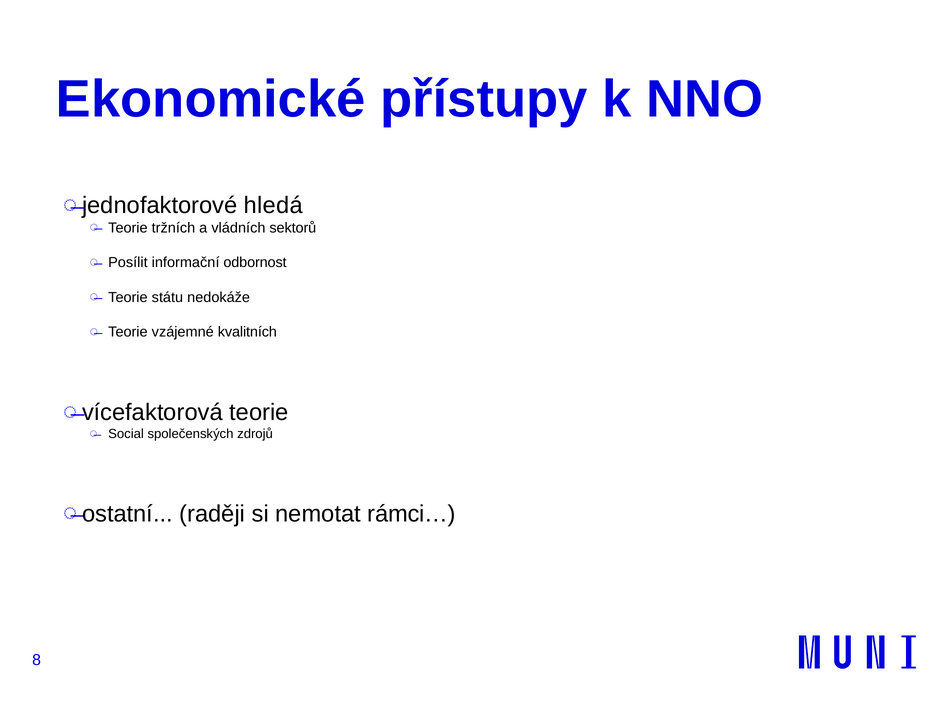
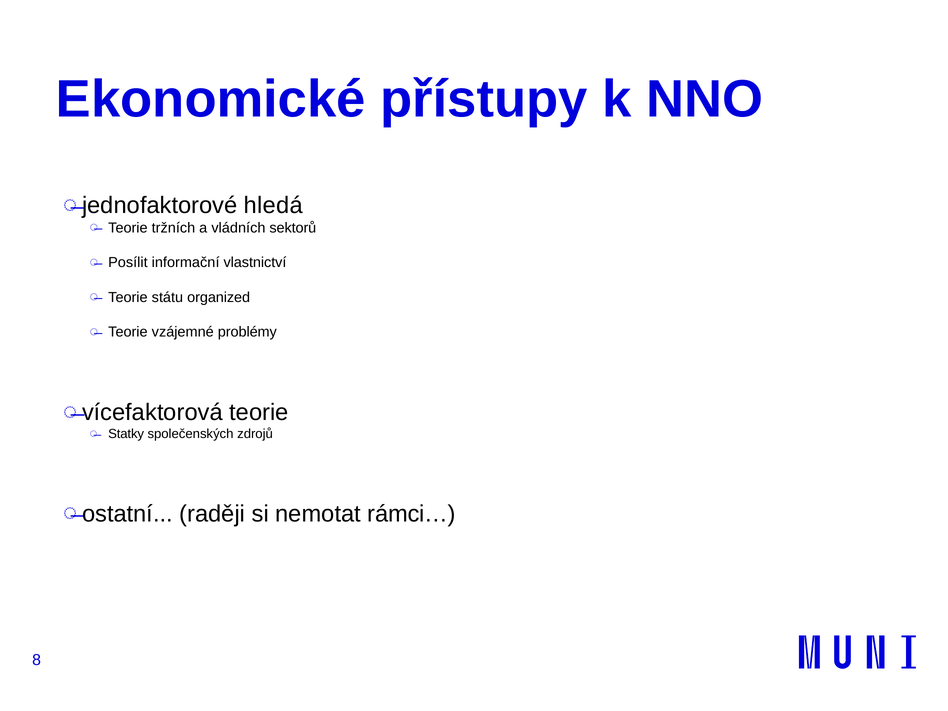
odbornost: odbornost -> vlastnictví (255, 263)
nedokáže: nedokáže -> organized (219, 297)
kvalitních: kvalitních -> problémy (247, 332)
Social: Social -> Statky (126, 434)
